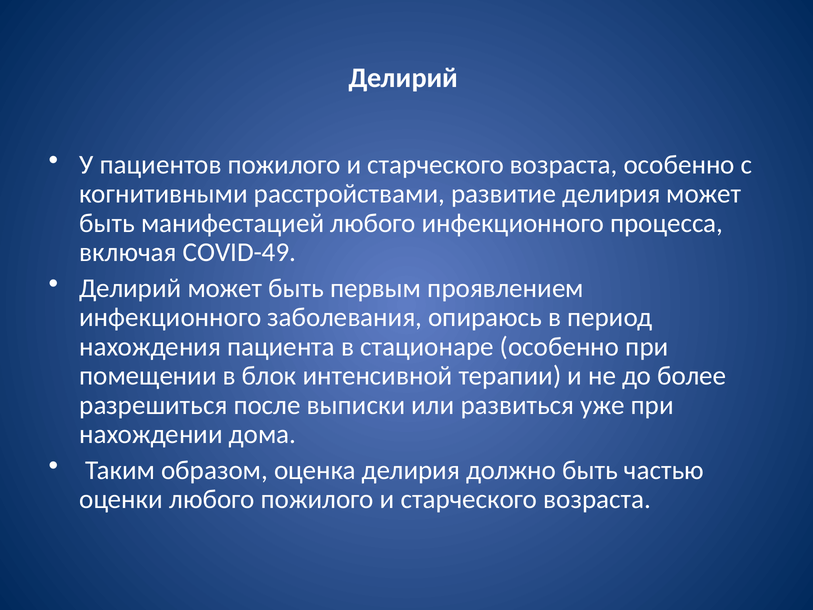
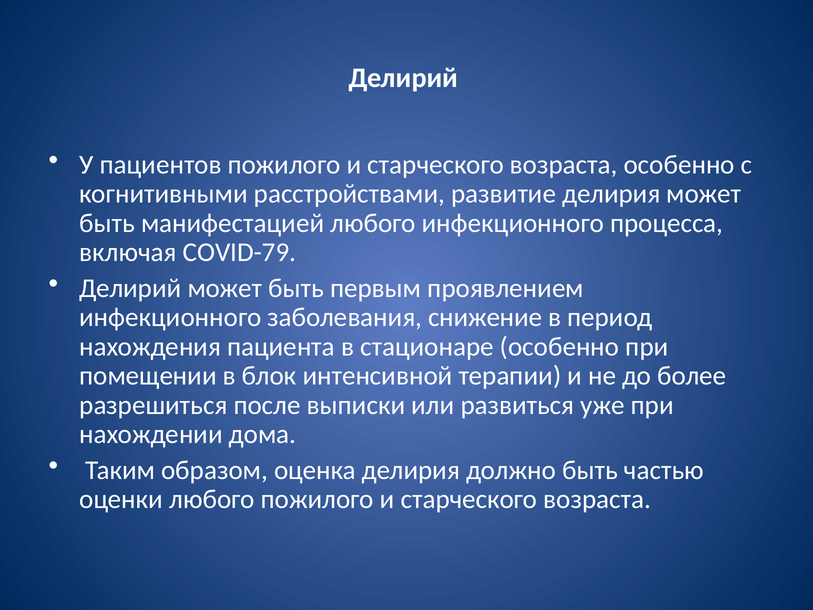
COVID-49: COVID-49 -> COVID-79 (239, 252)
опираюсь: опираюсь -> снижение (485, 317)
